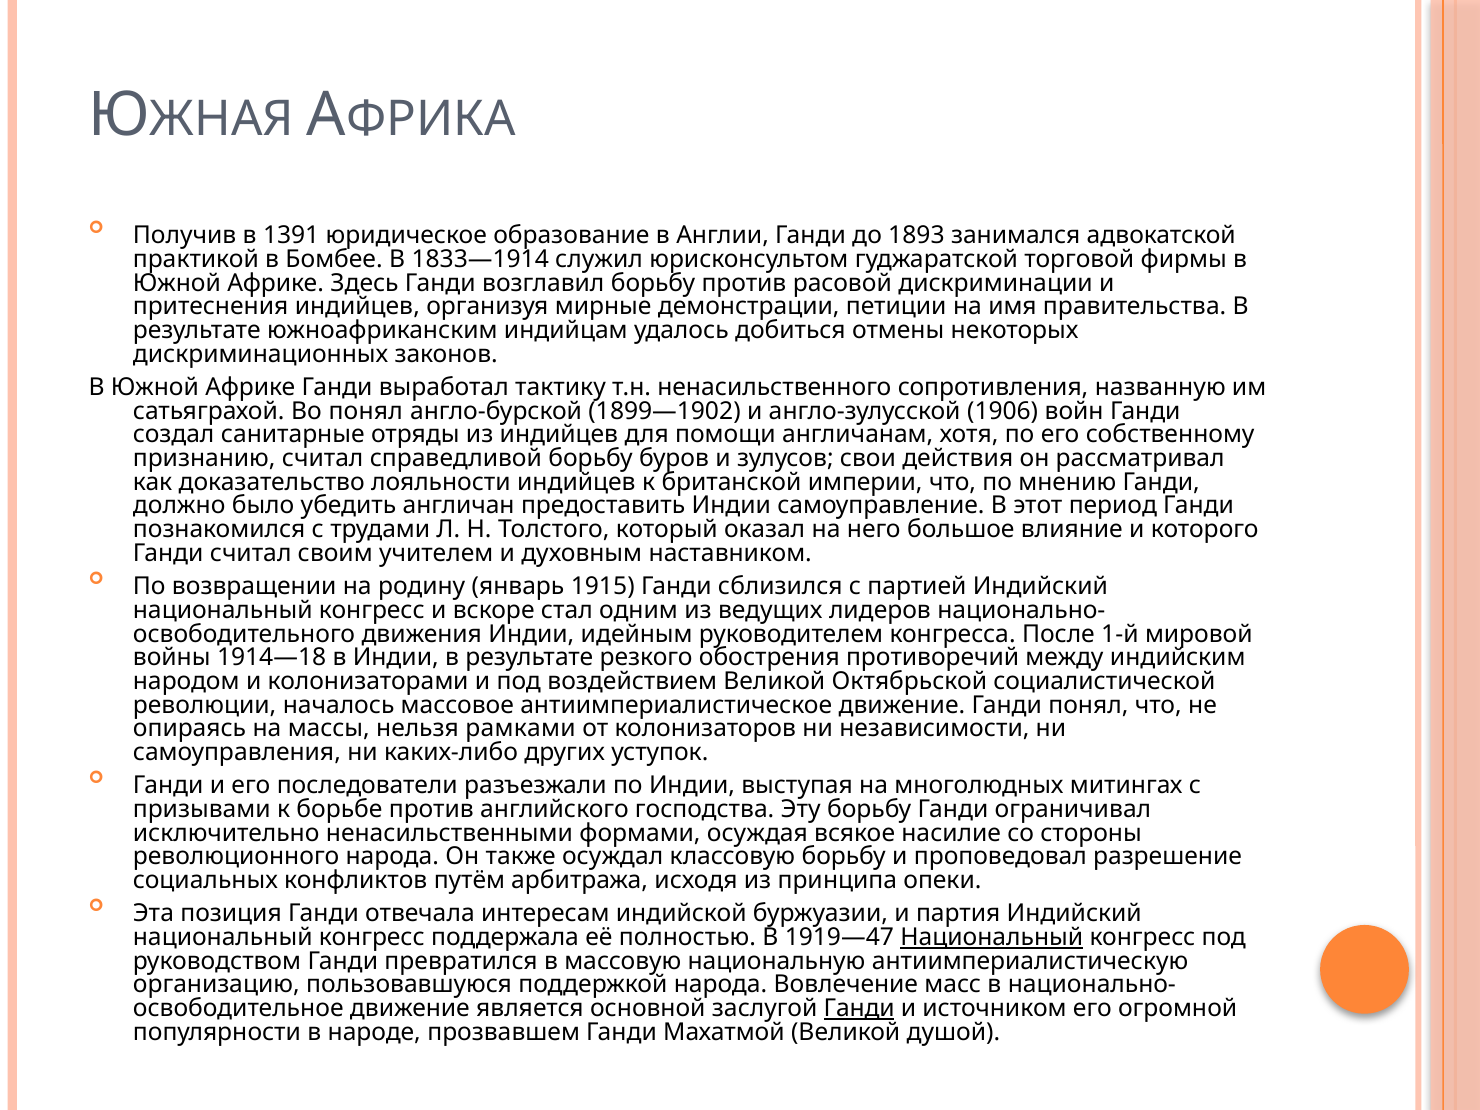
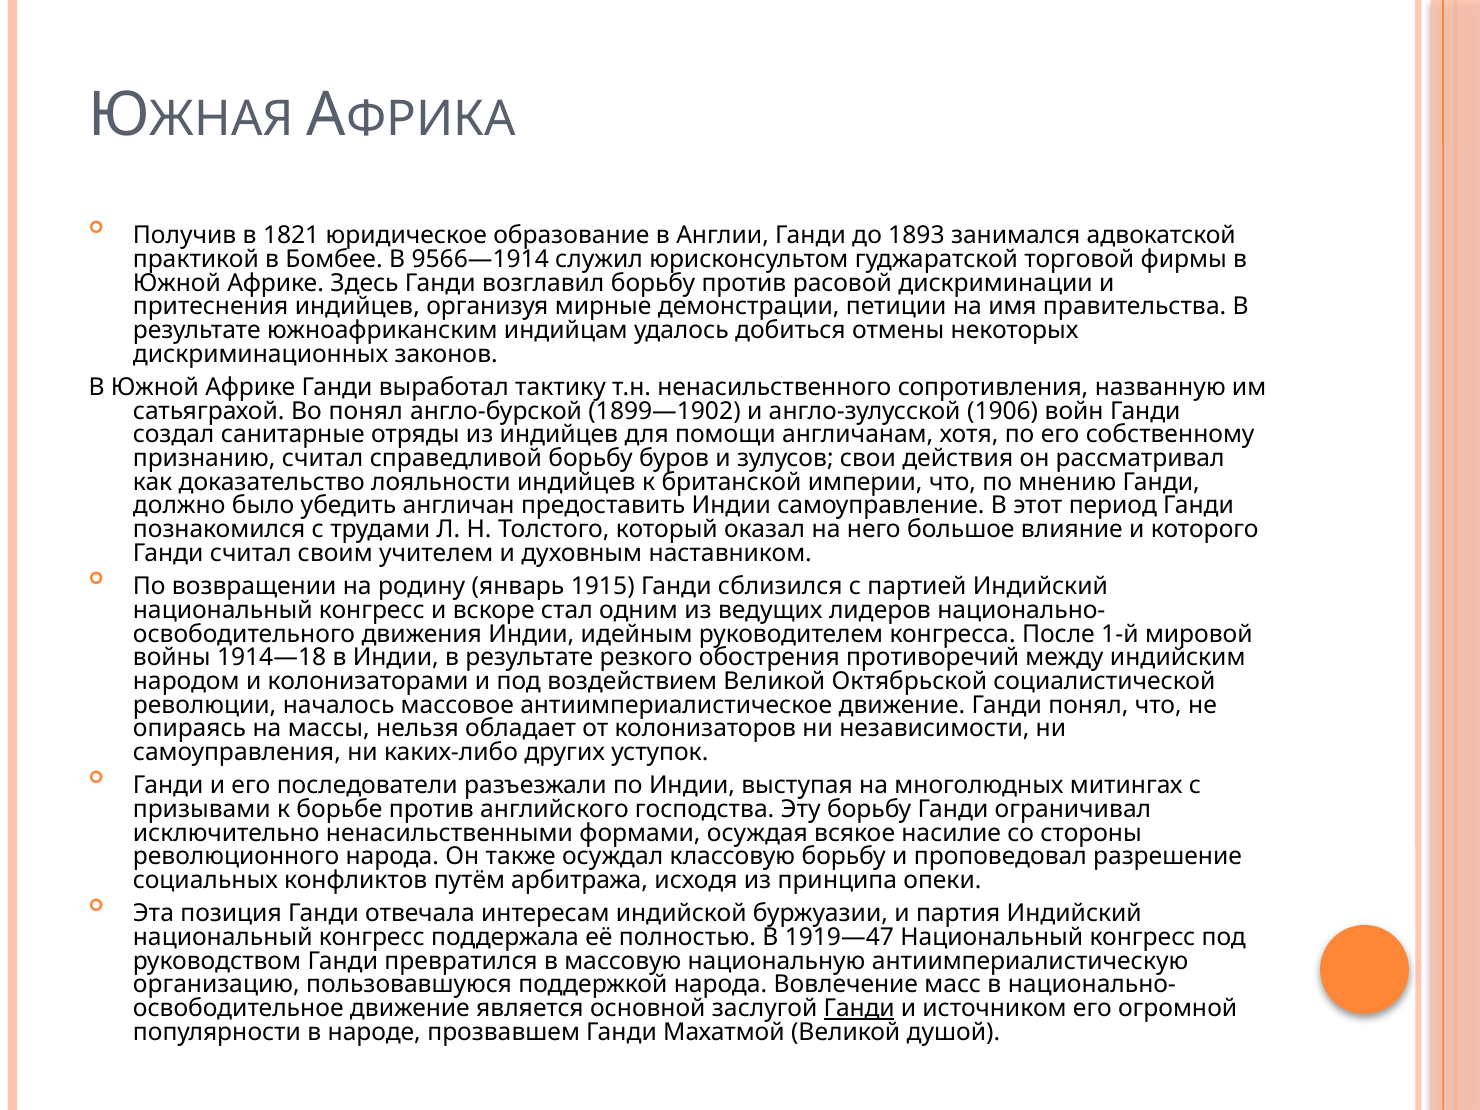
1391: 1391 -> 1821 (291, 236)
1833—1914: 1833—1914 -> 9566—1914 (480, 259)
рамками: рамками -> обладает (521, 729)
Национальный underline: present -> none (992, 937)
